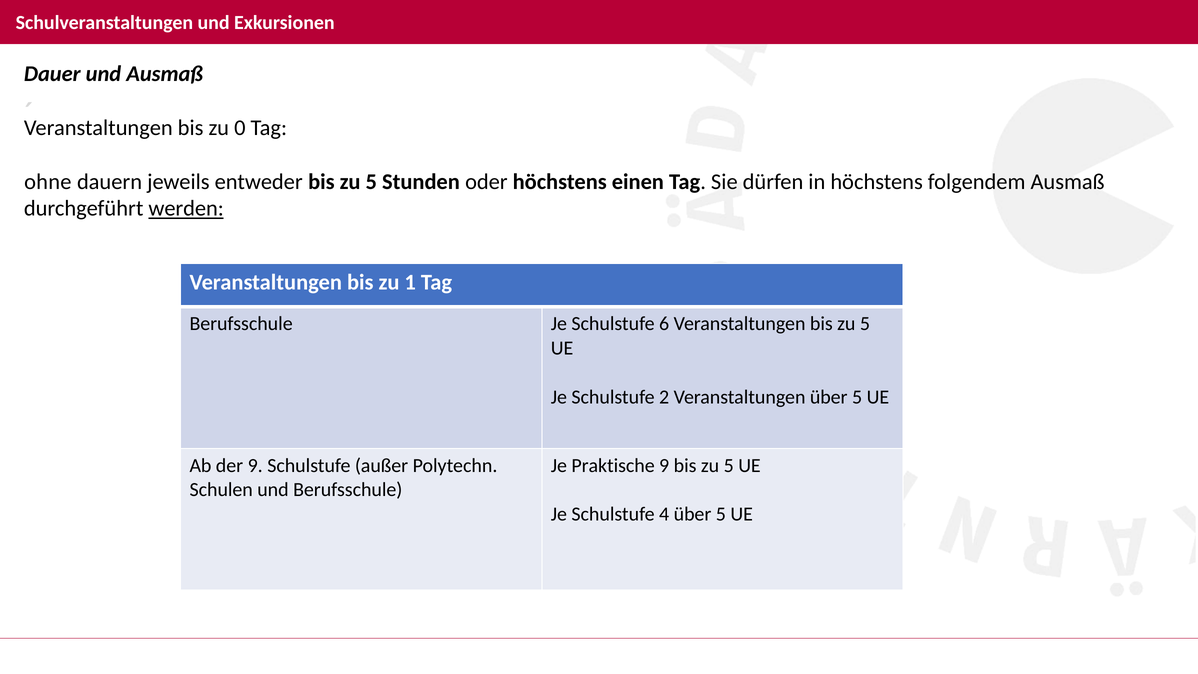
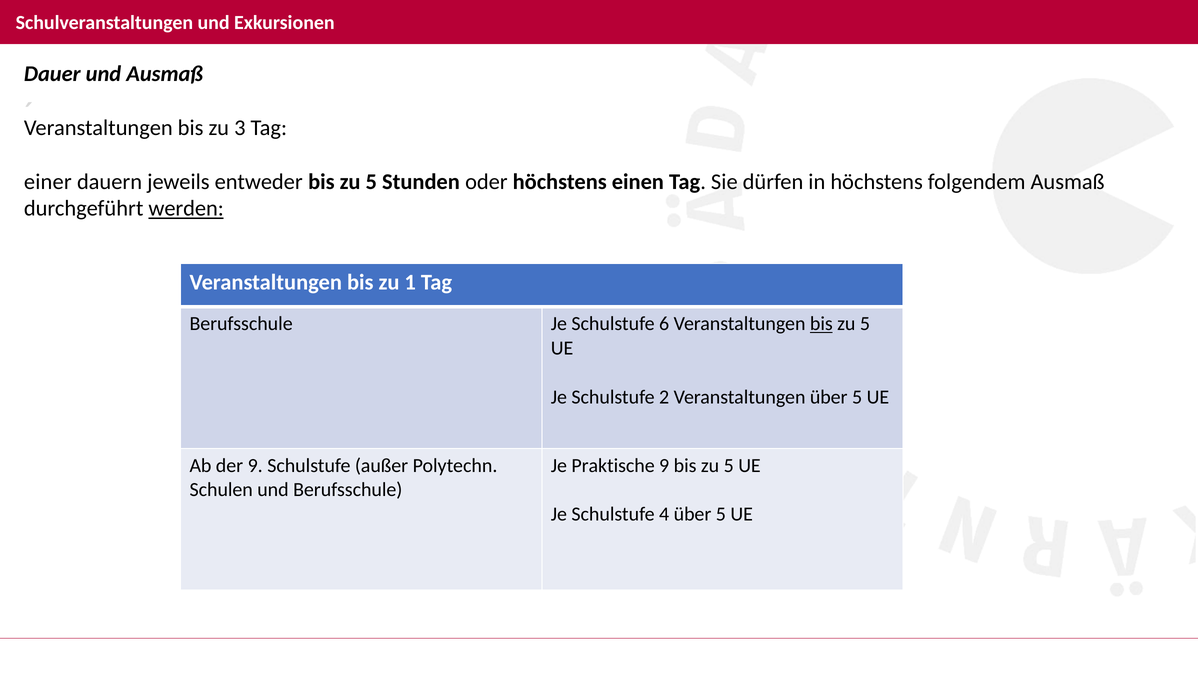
0: 0 -> 3 (240, 128)
ohne: ohne -> einer (48, 182)
bis underline: none -> present (821, 324)
